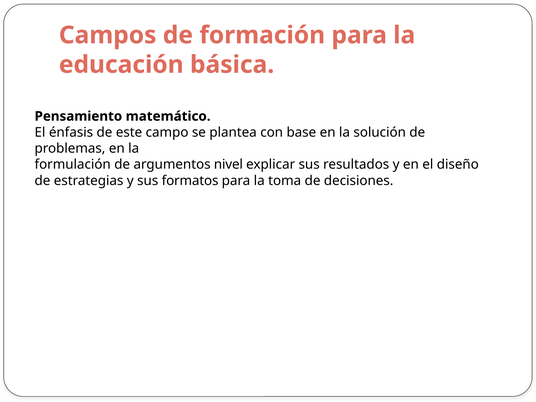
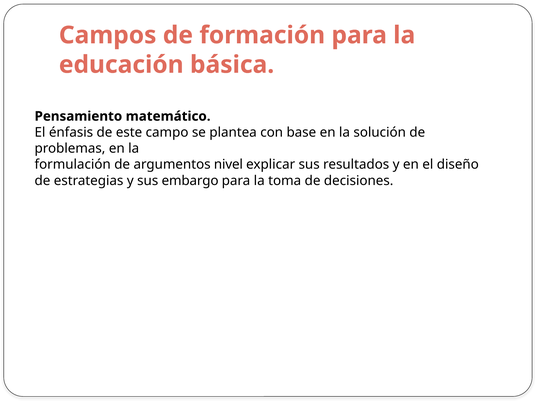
formatos: formatos -> embargo (190, 181)
